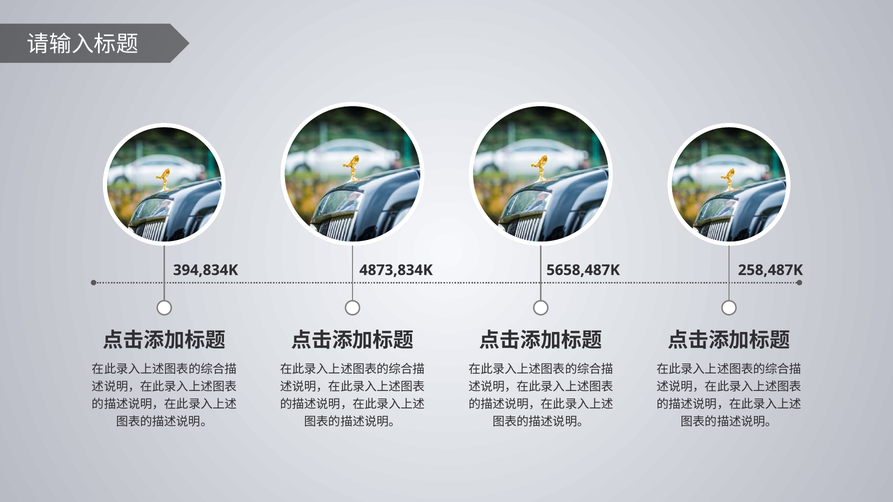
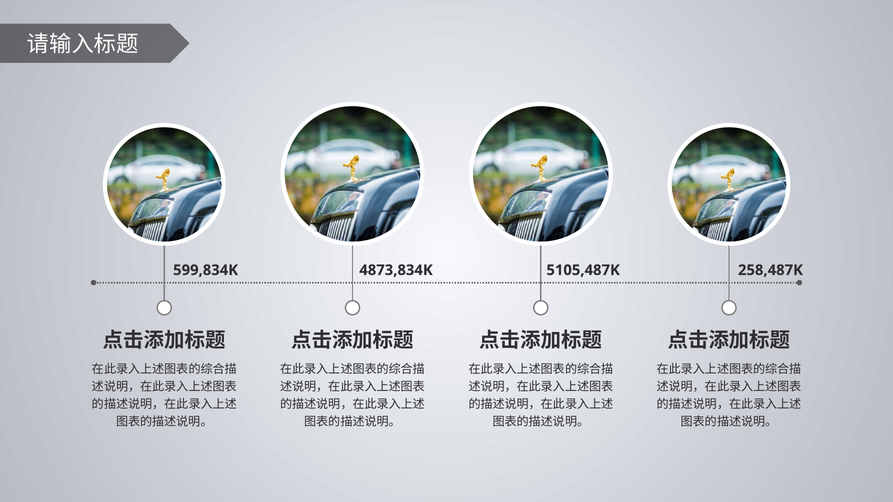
394,834K: 394,834K -> 599,834K (206, 270)
5658,487K: 5658,487K -> 5105,487K (583, 270)
